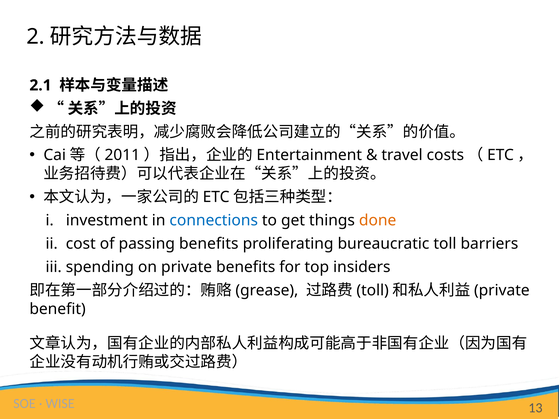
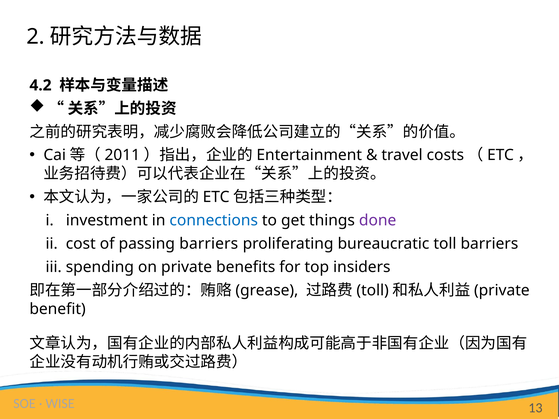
2.1: 2.1 -> 4.2 (41, 85)
done colour: orange -> purple (378, 221)
passing benefits: benefits -> barriers (209, 244)
